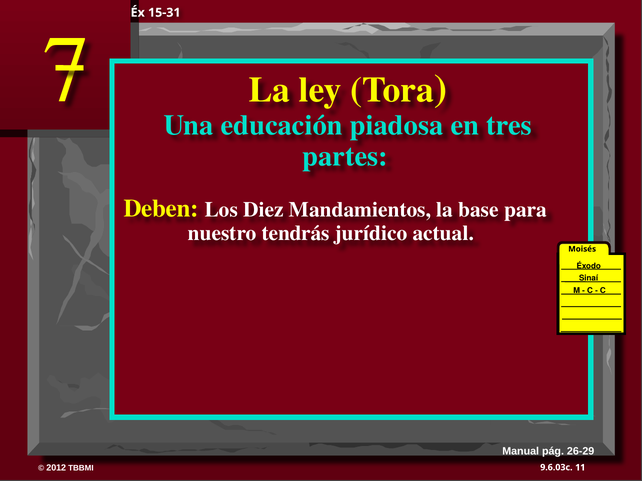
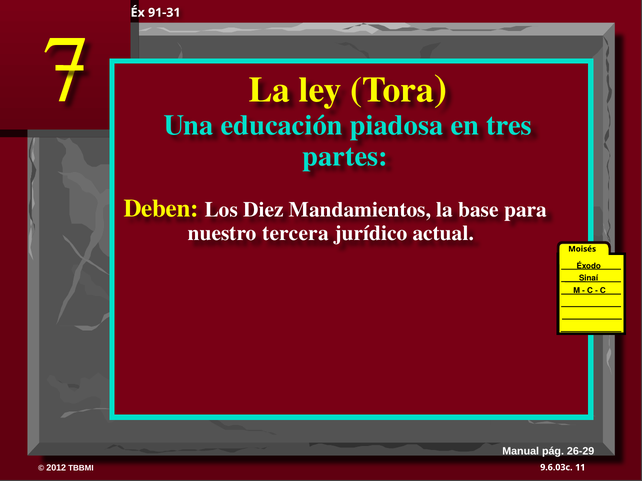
15-31: 15-31 -> 91-31 (164, 13)
tendrás: tendrás -> tercera (296, 234)
